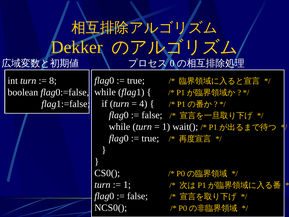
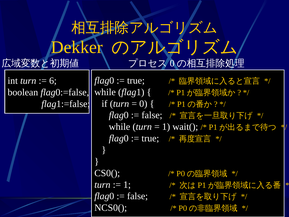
8: 8 -> 6 (53, 81)
4: 4 -> 0 (143, 103)
